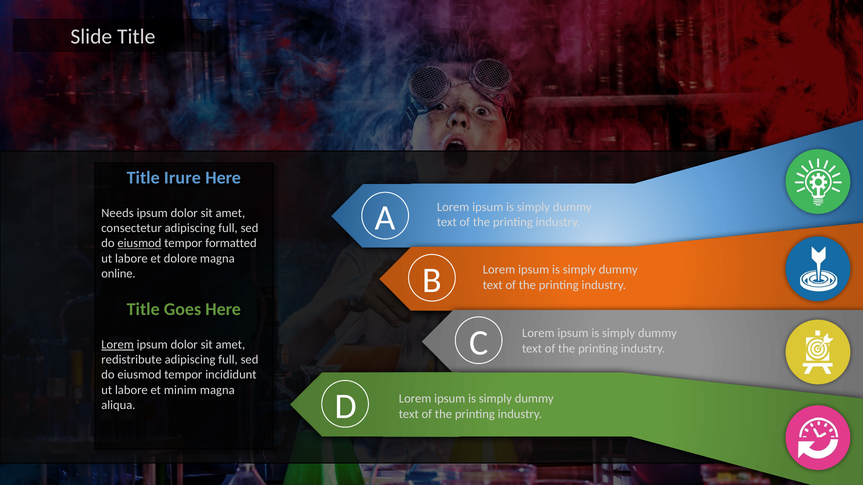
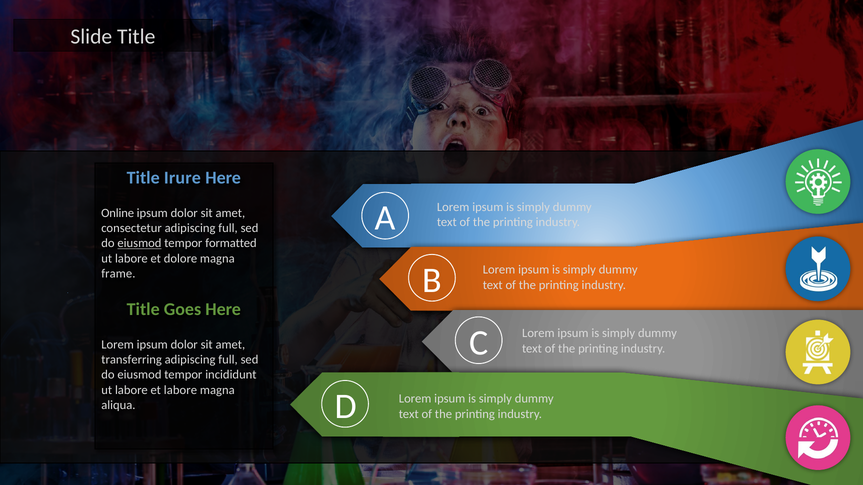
Needs: Needs -> Online (118, 213)
online: online -> frame (118, 274)
Lorem underline: present -> none (118, 345)
redistribute: redistribute -> transferring (132, 360)
et minim: minim -> labore (180, 390)
